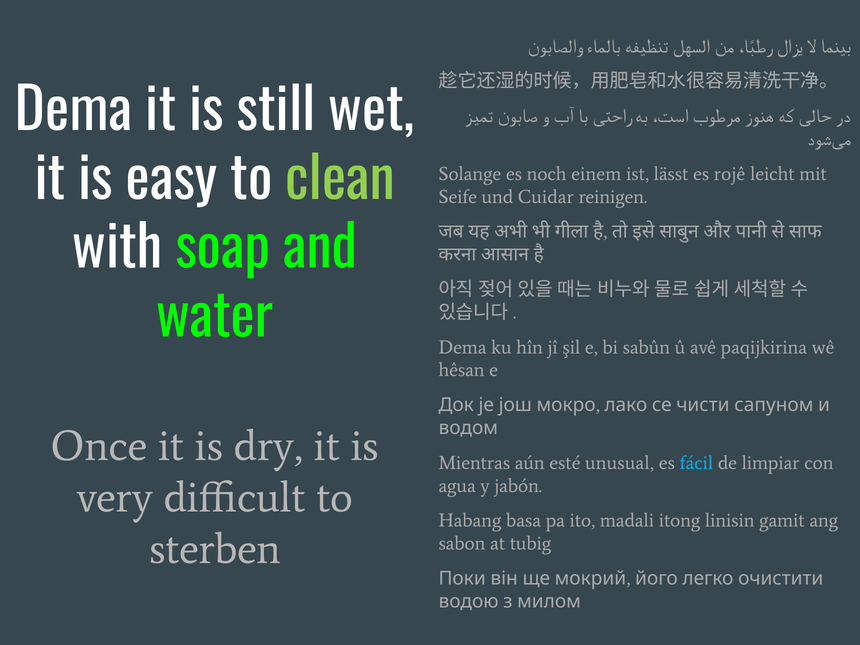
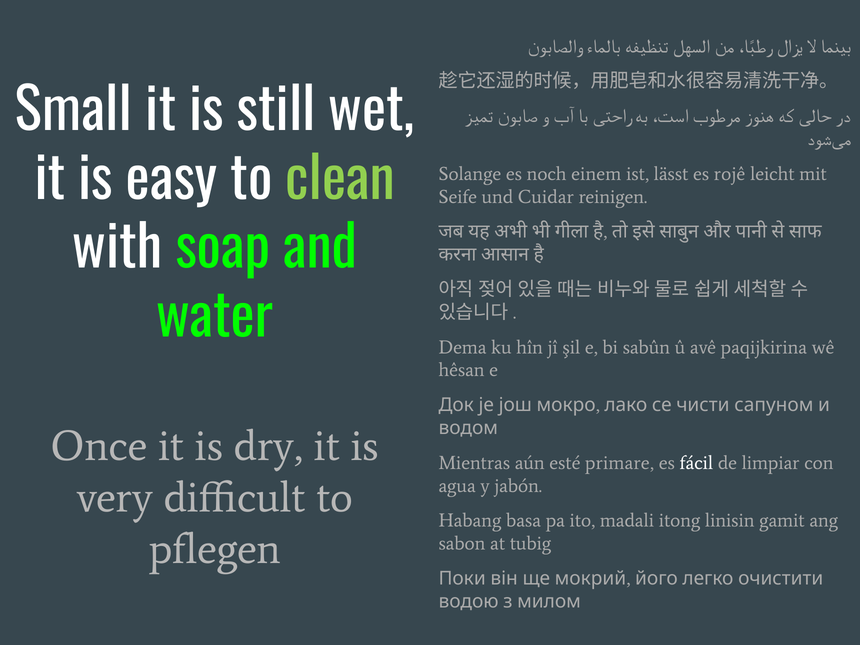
Dema: Dema -> Small (73, 111)
unusual: unusual -> primare (619, 463)
fácil colour: light blue -> white (696, 463)
sterben: sterben -> pflegen (215, 549)
